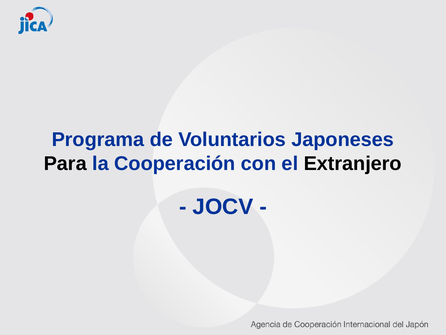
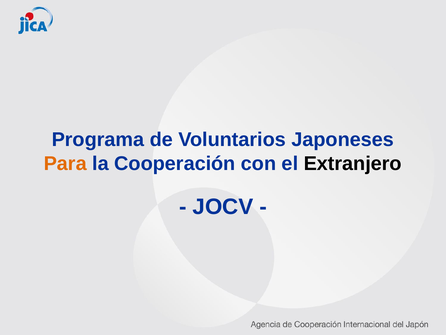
Para colour: black -> orange (65, 163)
